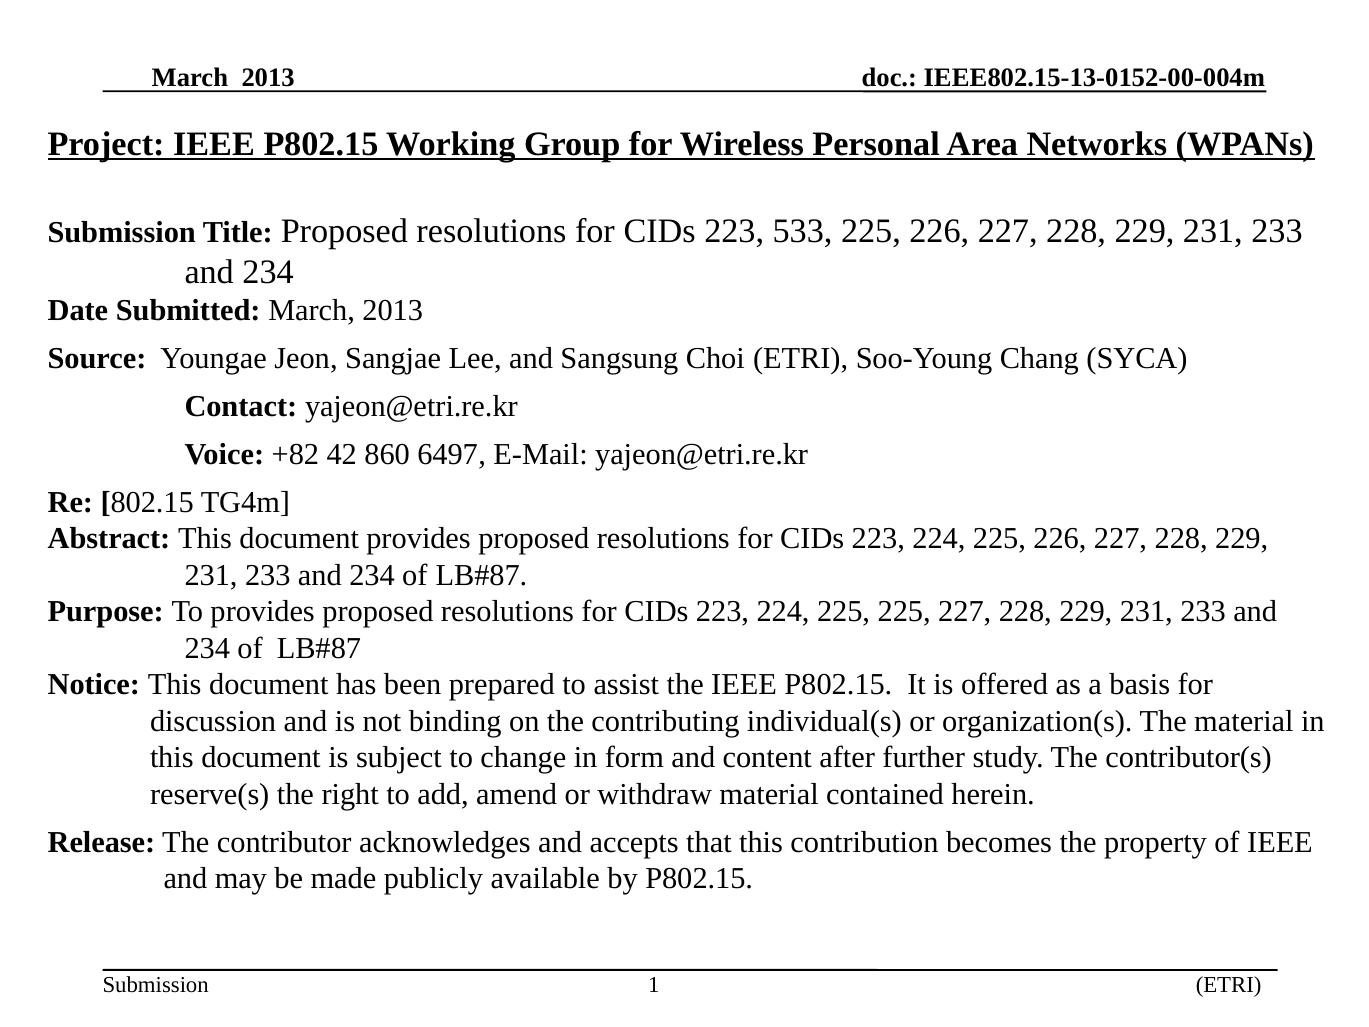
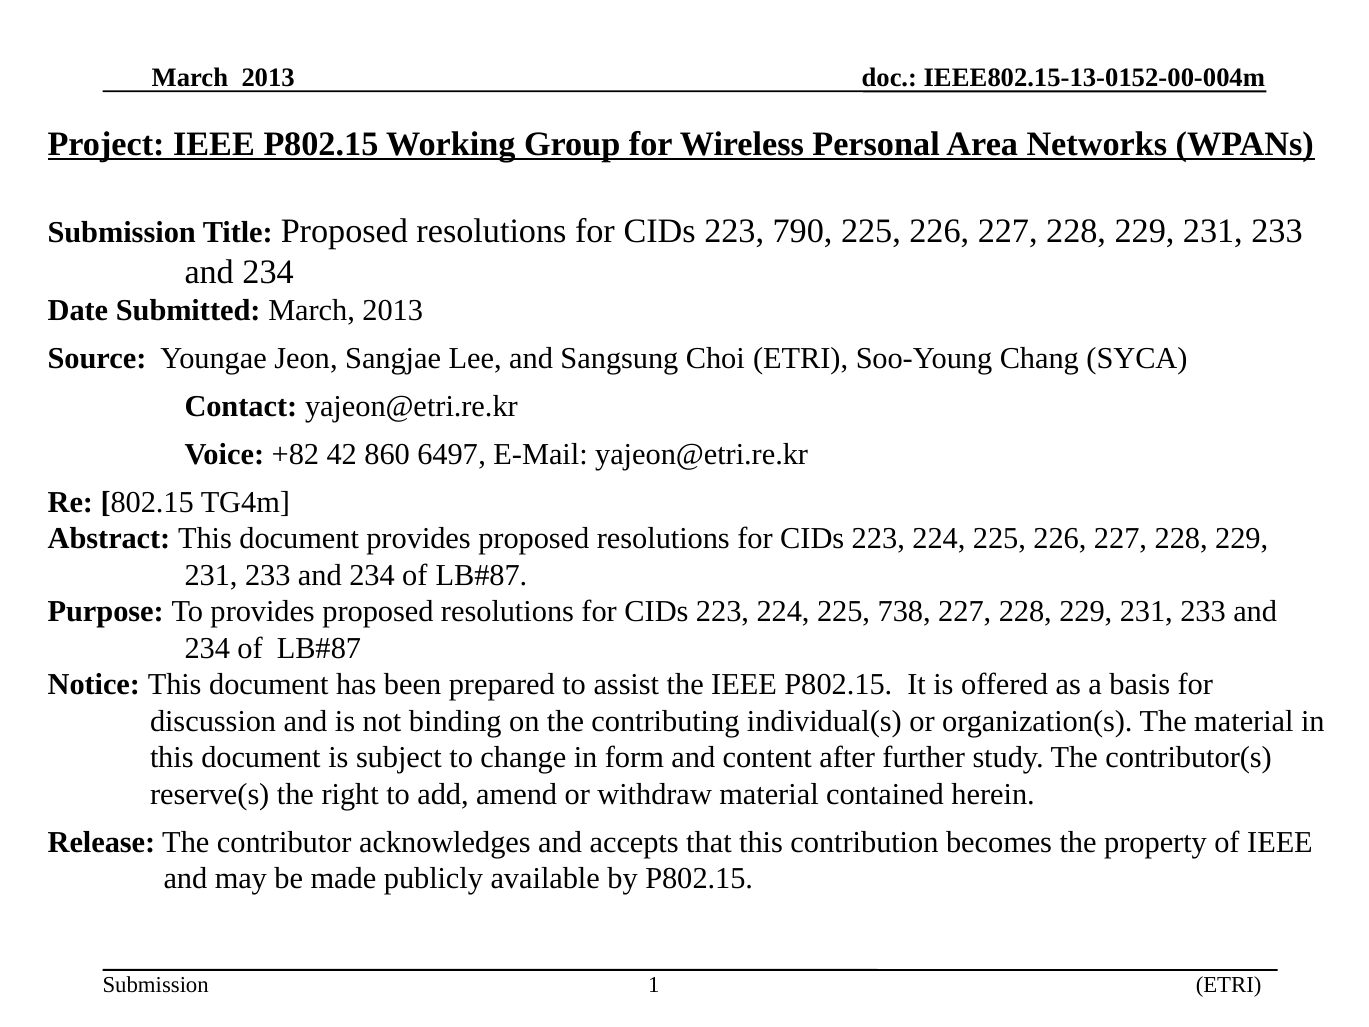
533: 533 -> 790 (803, 231)
225 225: 225 -> 738 (904, 612)
